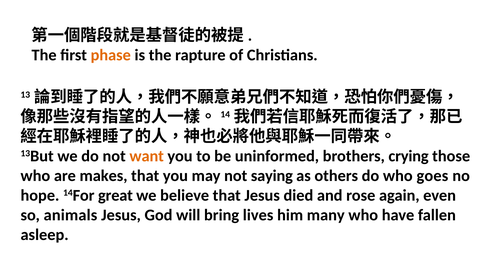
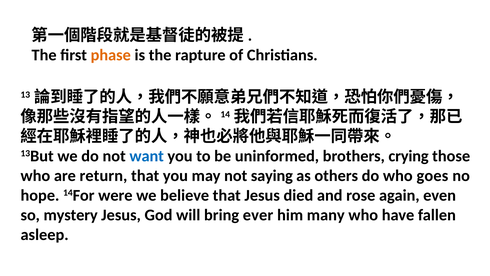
want colour: orange -> blue (147, 156)
makes: makes -> return (103, 176)
great: great -> were (115, 195)
animals: animals -> mystery (71, 215)
lives: lives -> ever (258, 215)
